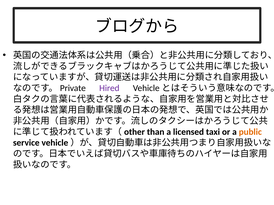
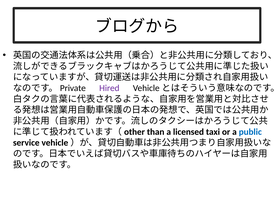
public colour: orange -> blue (250, 132)
